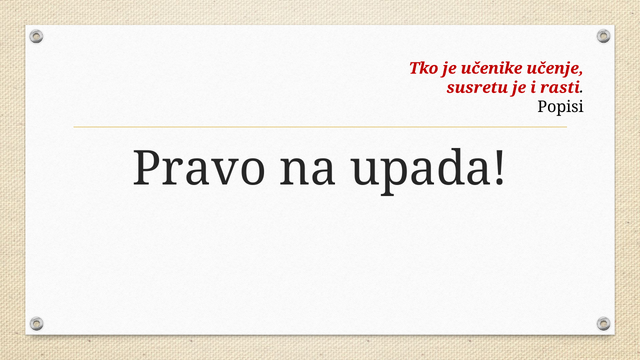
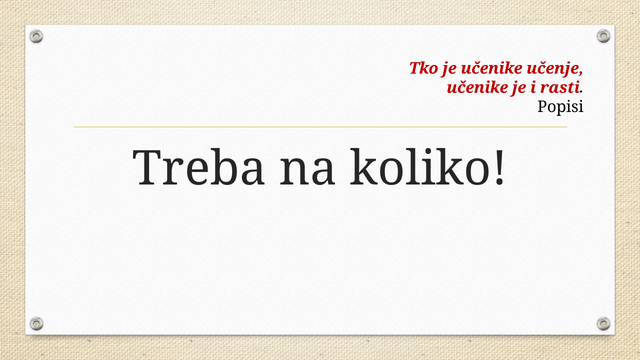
susretu: susretu -> učenike (477, 88)
Pravo: Pravo -> Treba (200, 169)
upada: upada -> koliko (429, 169)
